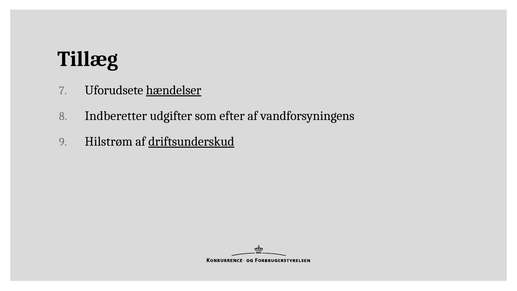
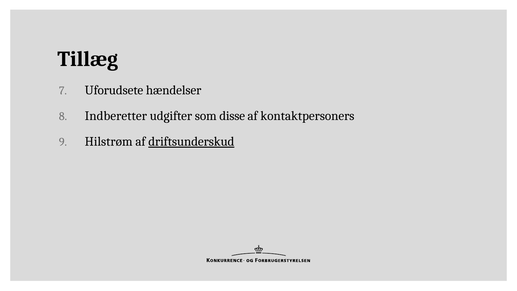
hændelser underline: present -> none (174, 90)
efter: efter -> disse (232, 116)
vandforsyningens: vandforsyningens -> kontaktpersoners (307, 116)
